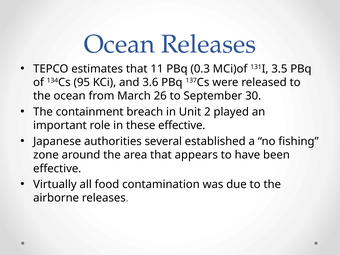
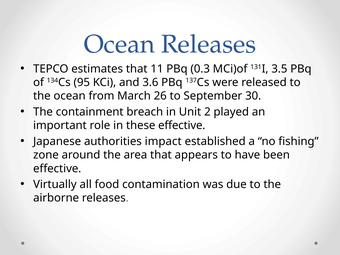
several: several -> impact (163, 141)
